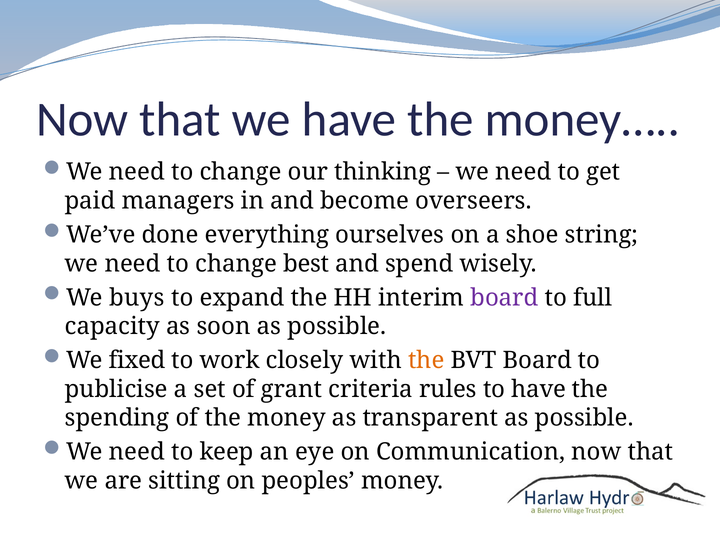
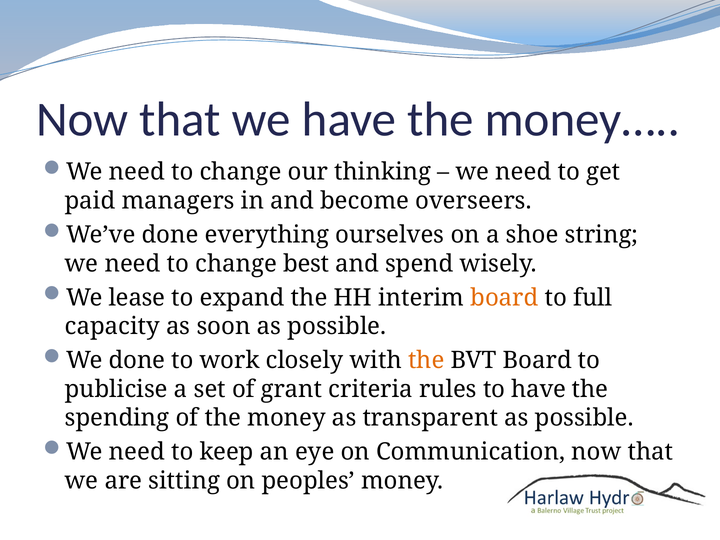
buys: buys -> lease (137, 298)
board colour: purple -> orange (504, 298)
We fixed: fixed -> done (137, 360)
